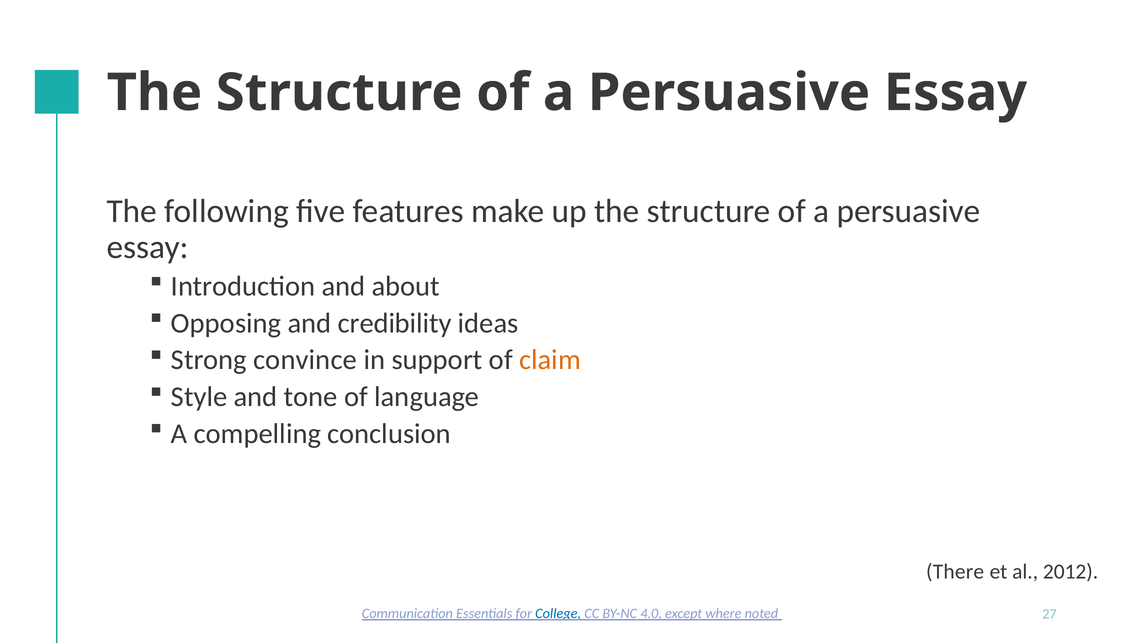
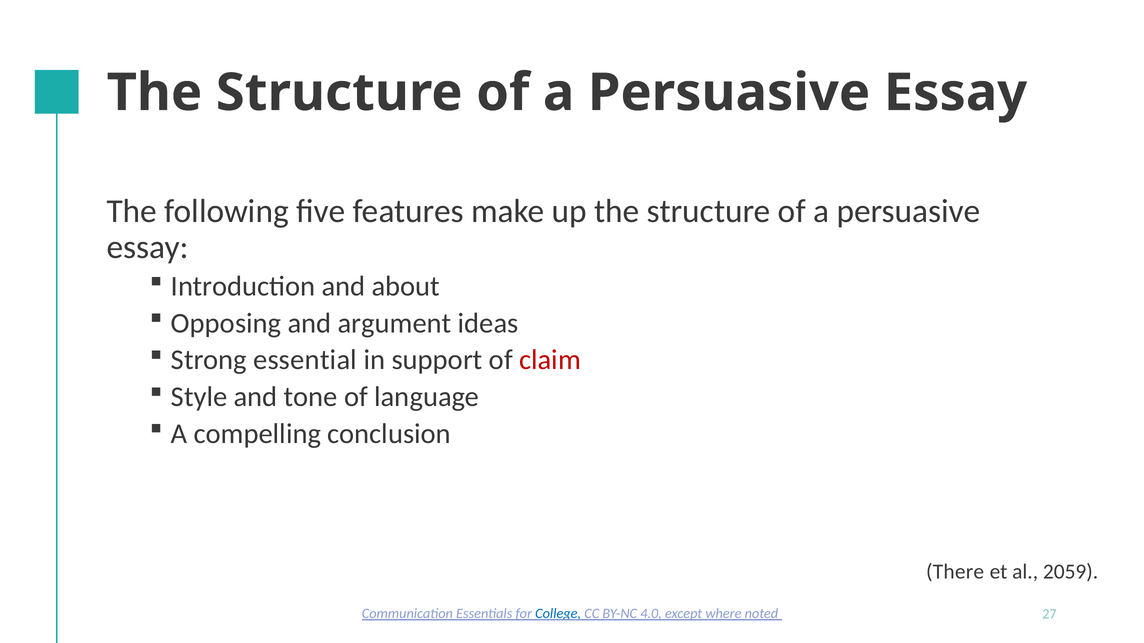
credibility: credibility -> argument (395, 324)
convince: convince -> essential (305, 360)
claim colour: orange -> red (550, 360)
2012: 2012 -> 2059 (1071, 572)
